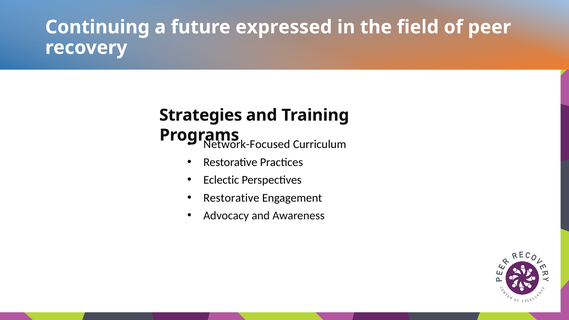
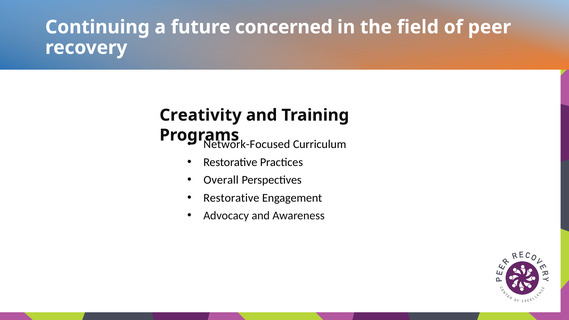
expressed: expressed -> concerned (284, 27)
Strategies: Strategies -> Creativity (201, 115)
Eclectic: Eclectic -> Overall (221, 180)
